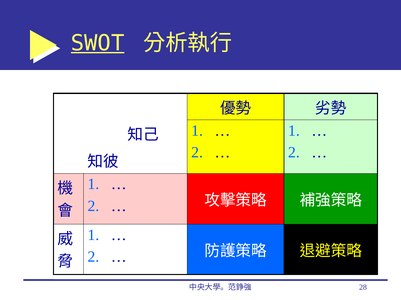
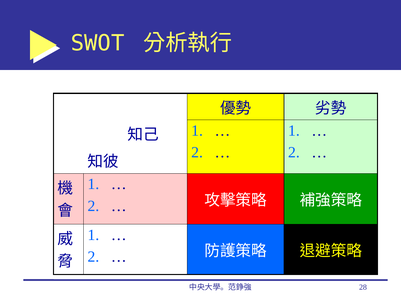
SWOT underline: present -> none (98, 43)
